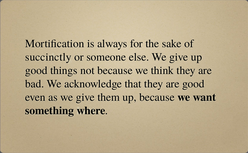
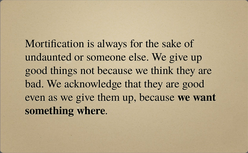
succinctly: succinctly -> undaunted (48, 57)
